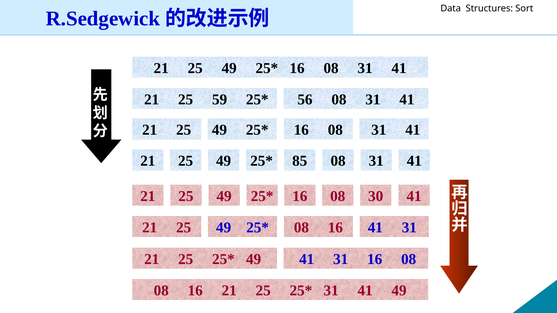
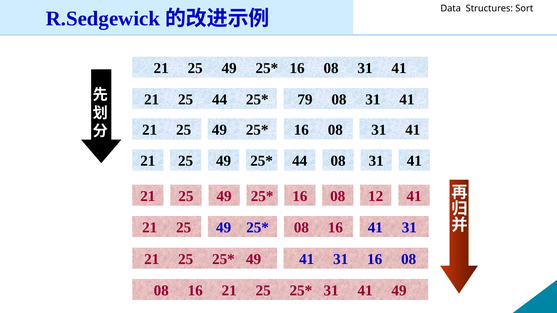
25 59: 59 -> 44 (220, 100)
56: 56 -> 79 (305, 100)
85: 85 -> 44 (300, 161)
30: 30 -> 12 (376, 196)
